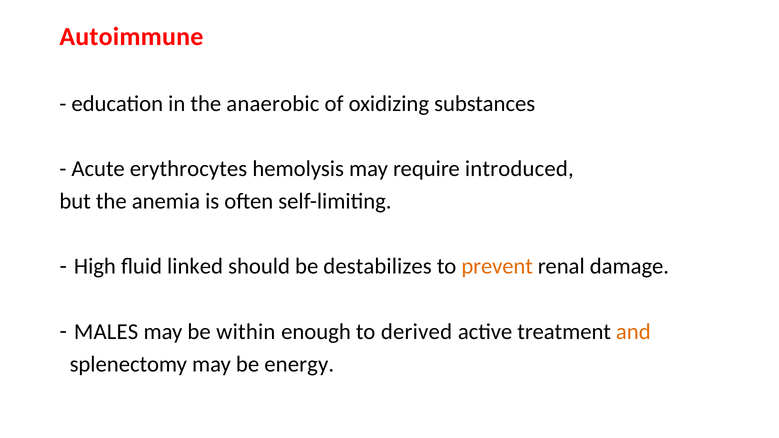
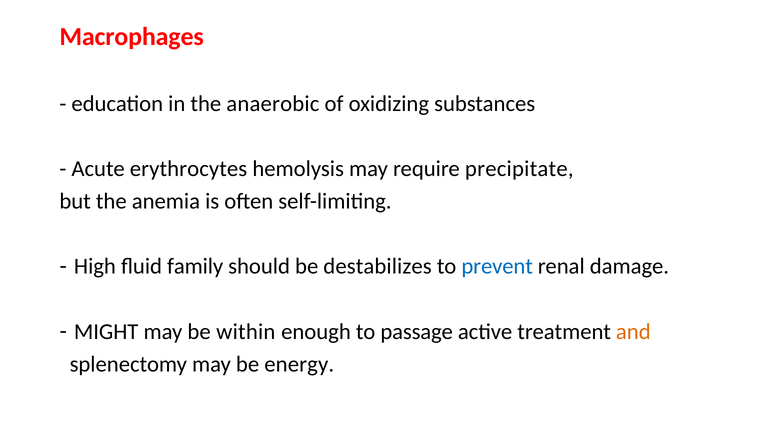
Autoimmune: Autoimmune -> Macrophages (132, 37)
introduced: introduced -> precipitate (519, 169)
linked: linked -> family (195, 267)
prevent colour: orange -> blue (497, 267)
MALES: MALES -> MIGHT (106, 332)
derived: derived -> passage (417, 332)
